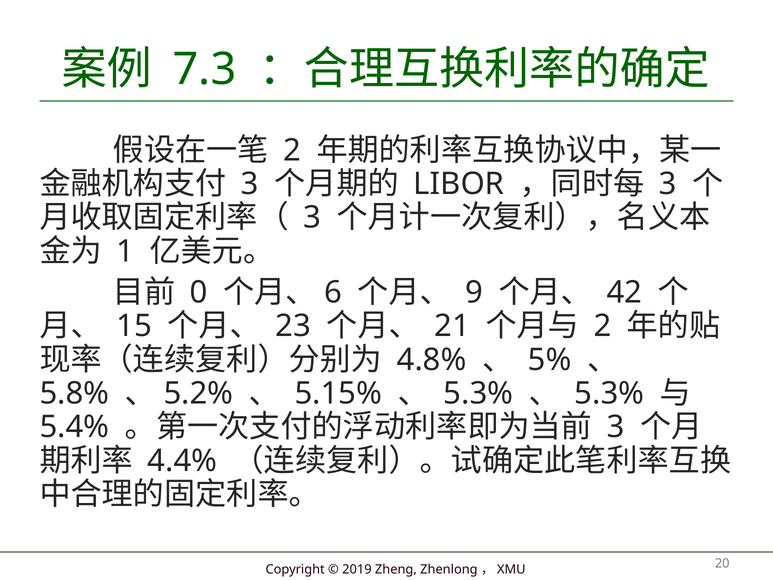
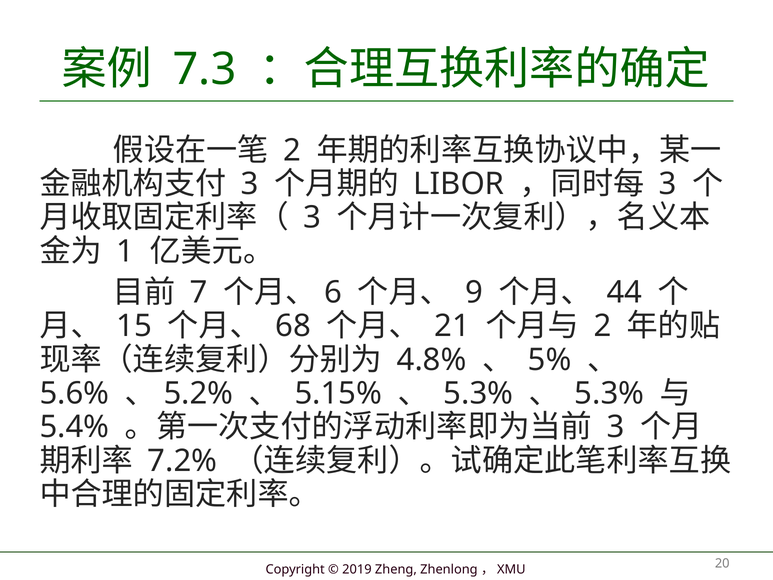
0: 0 -> 7 (199, 292)
42: 42 -> 44 (624, 292)
23: 23 -> 68 (293, 326)
5.8%: 5.8% -> 5.6% (74, 393)
4.4%: 4.4% -> 7.2% (182, 461)
